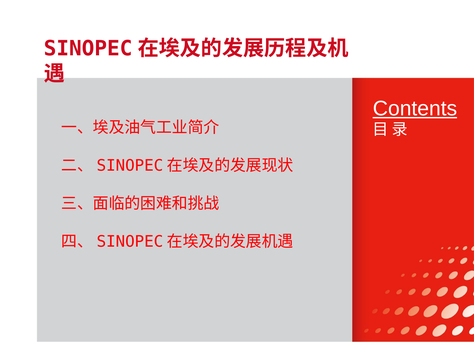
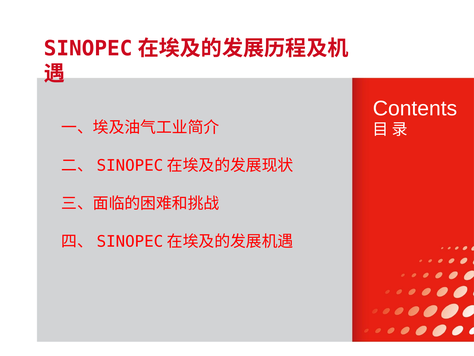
Contents underline: present -> none (415, 108)
